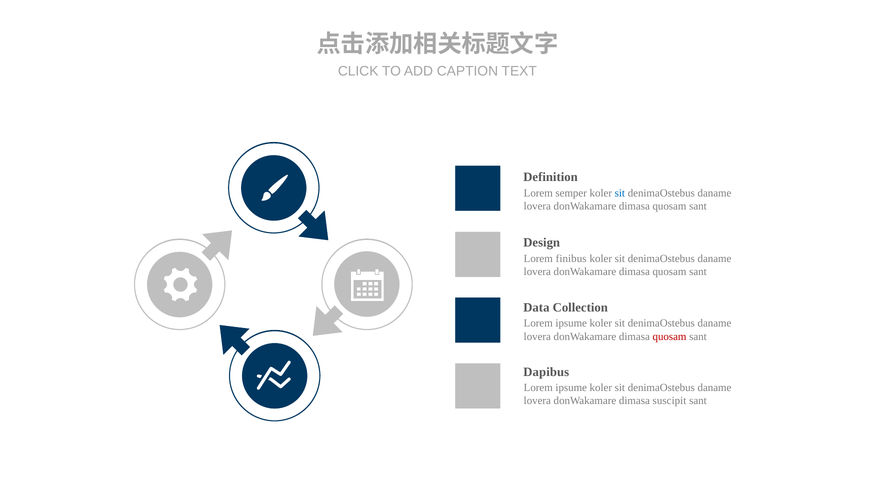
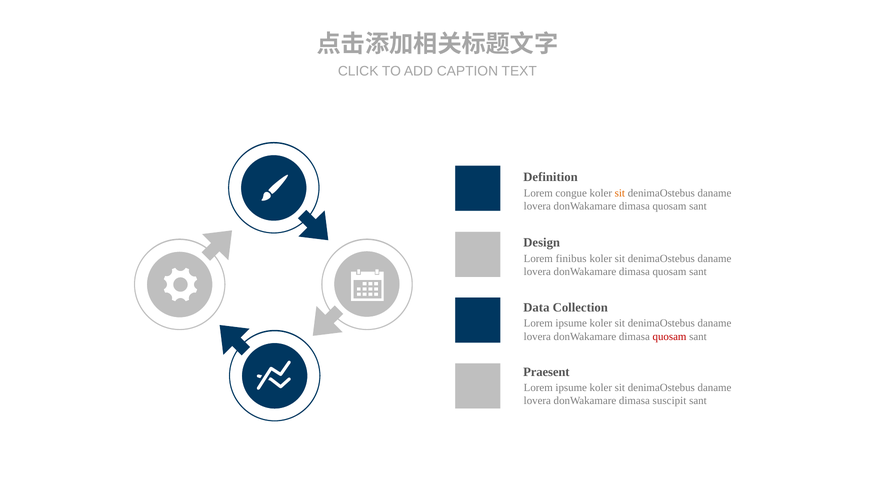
semper: semper -> congue (571, 193)
sit colour: blue -> orange (620, 193)
Dapibus: Dapibus -> Praesent (546, 372)
